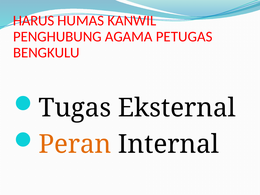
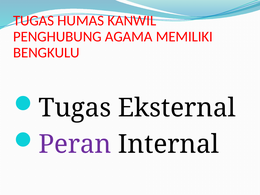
HARUS: HARUS -> TUGAS (34, 21)
PETUGAS: PETUGAS -> MEMILIKI (184, 37)
Peran colour: orange -> purple (75, 144)
